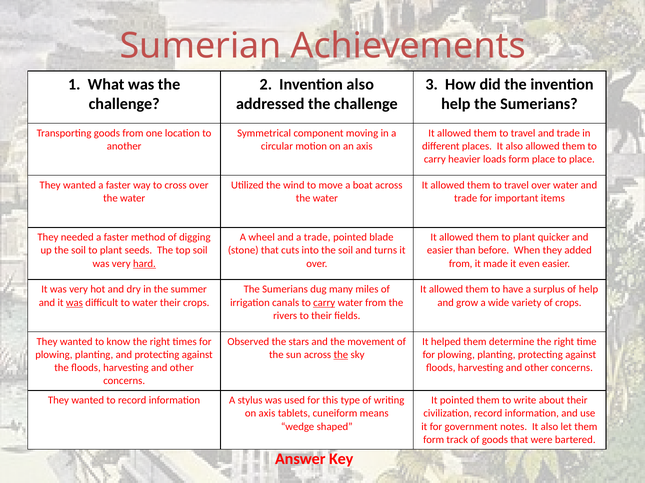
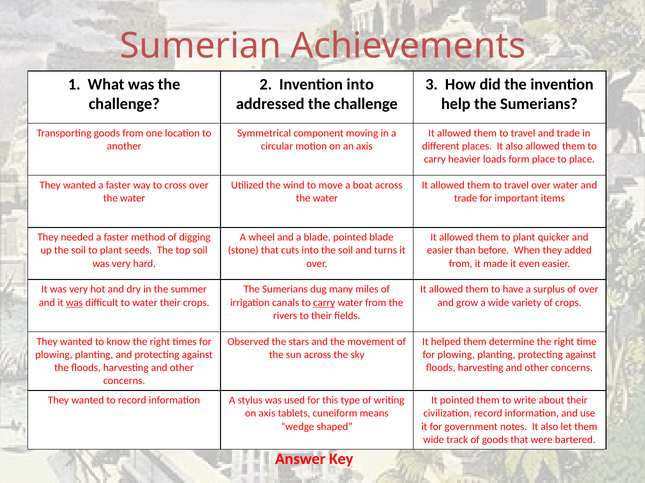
Invention also: also -> into (360, 84)
a trade: trade -> blade (317, 238)
hard underline: present -> none (144, 264)
of help: help -> over (589, 290)
the underline: present -> none (341, 355)
form: form -> wide (434, 440)
